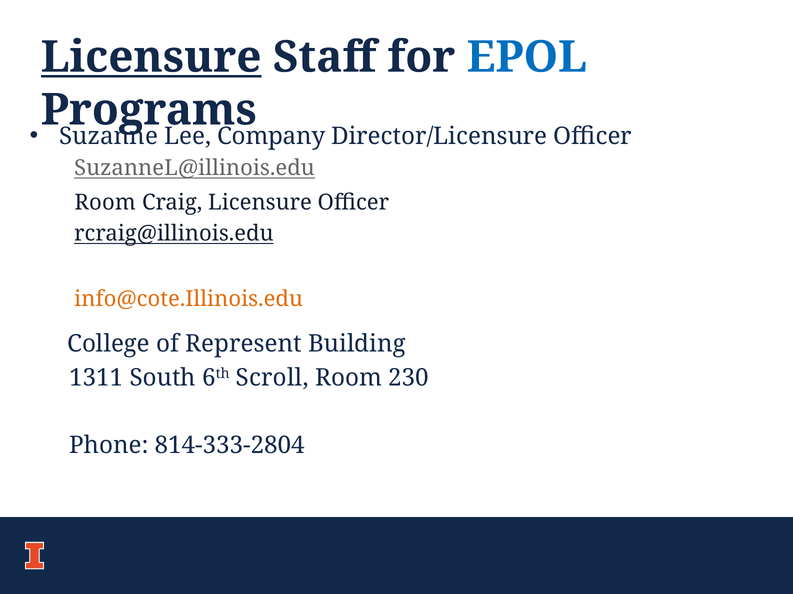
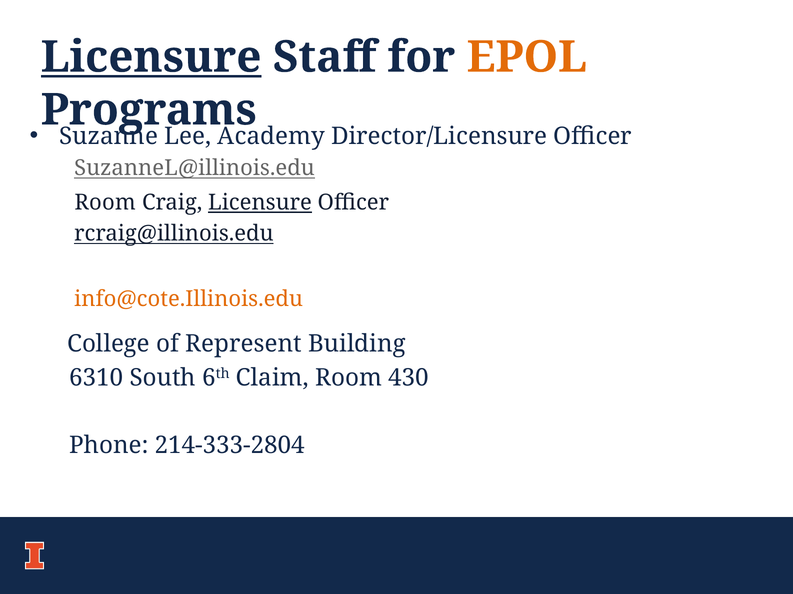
EPOL colour: blue -> orange (527, 57)
Company: Company -> Academy (271, 136)
Licensure underline: none -> present (260, 203)
1311: 1311 -> 6310 (96, 378)
Scroll: Scroll -> Claim (272, 378)
230: 230 -> 430 (409, 378)
814-333-2804: 814-333-2804 -> 214-333-2804 (230, 446)
